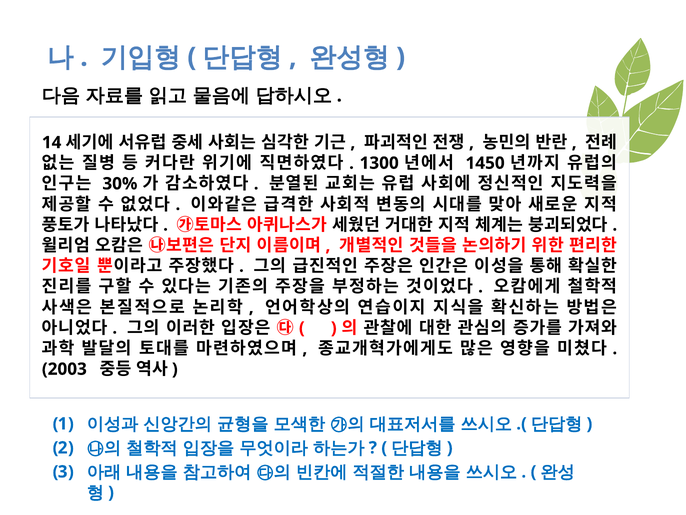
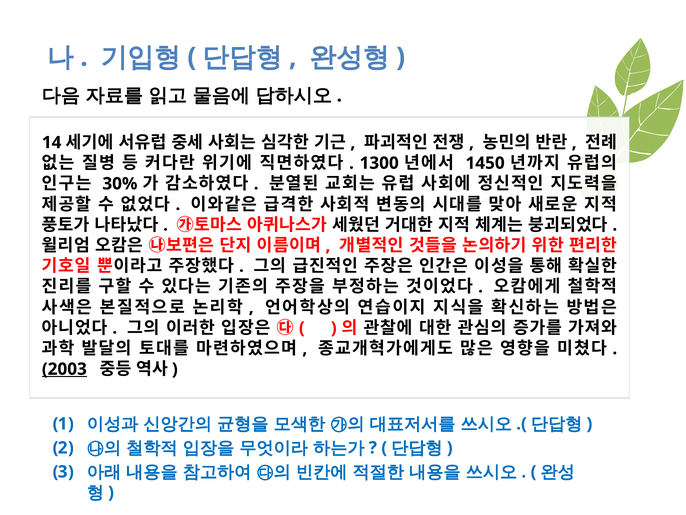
2003 underline: none -> present (64, 369)
